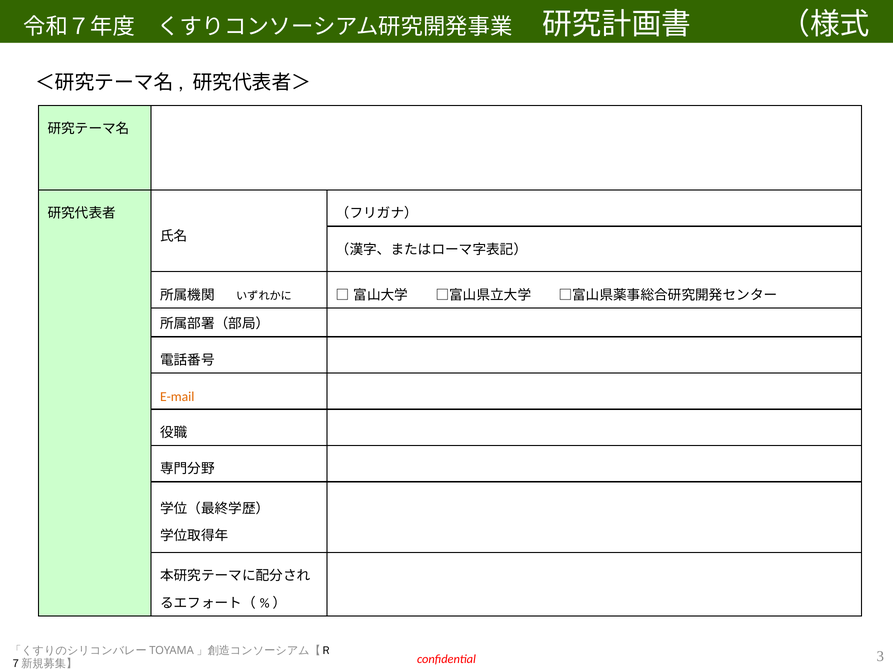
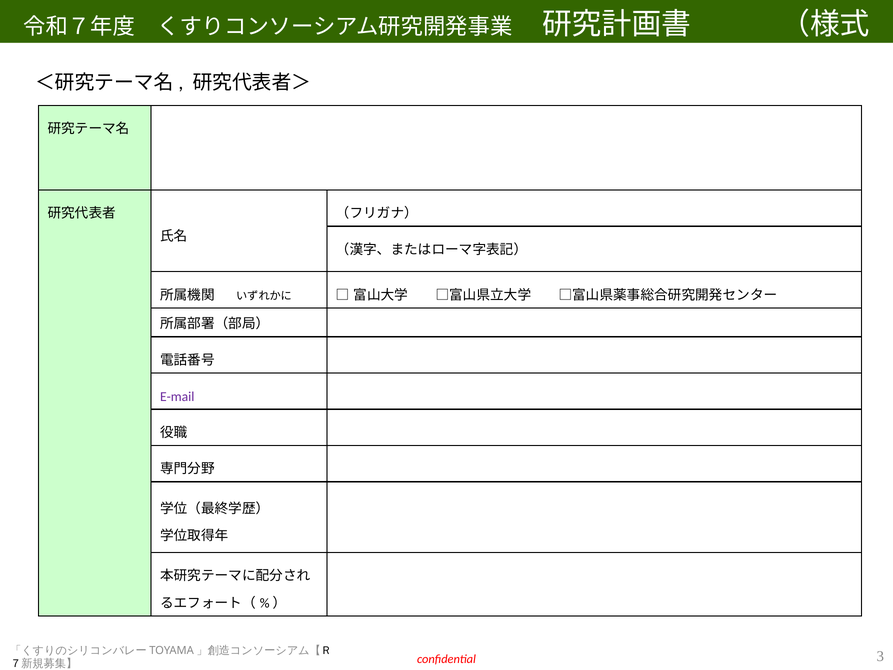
E-mail colour: orange -> purple (177, 396)
